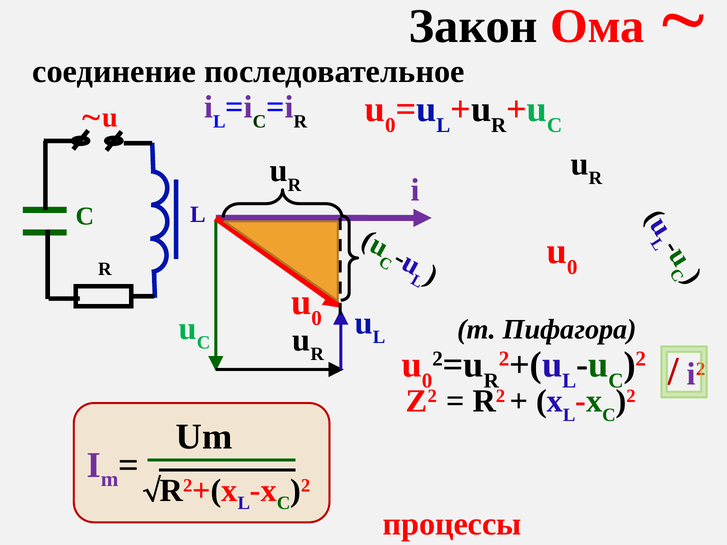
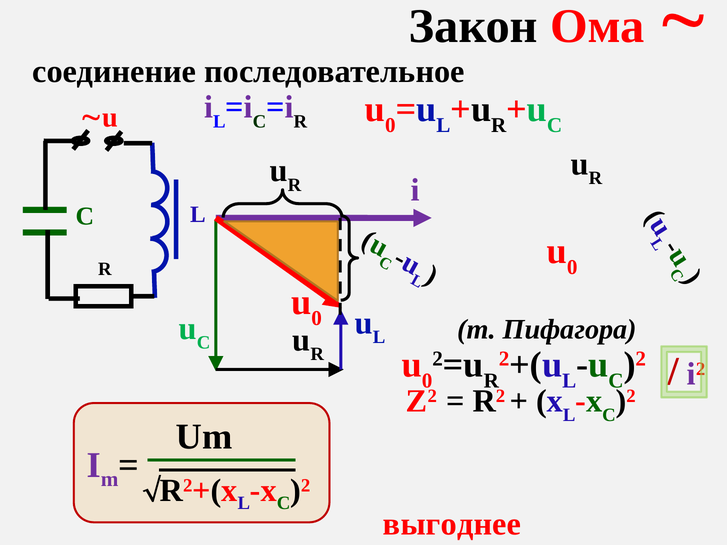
процессы: процессы -> выгоднее (452, 524)
